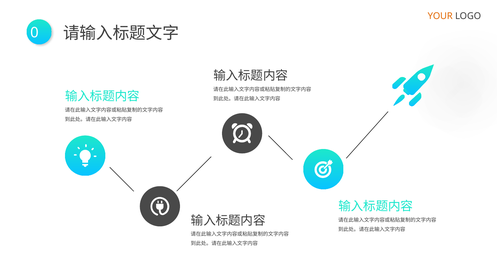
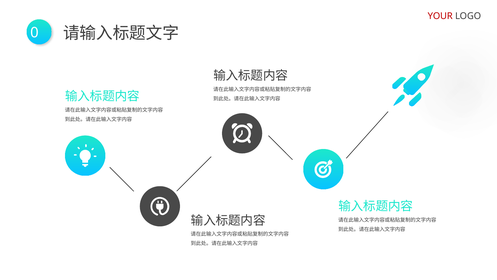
YOUR colour: orange -> red (440, 16)
